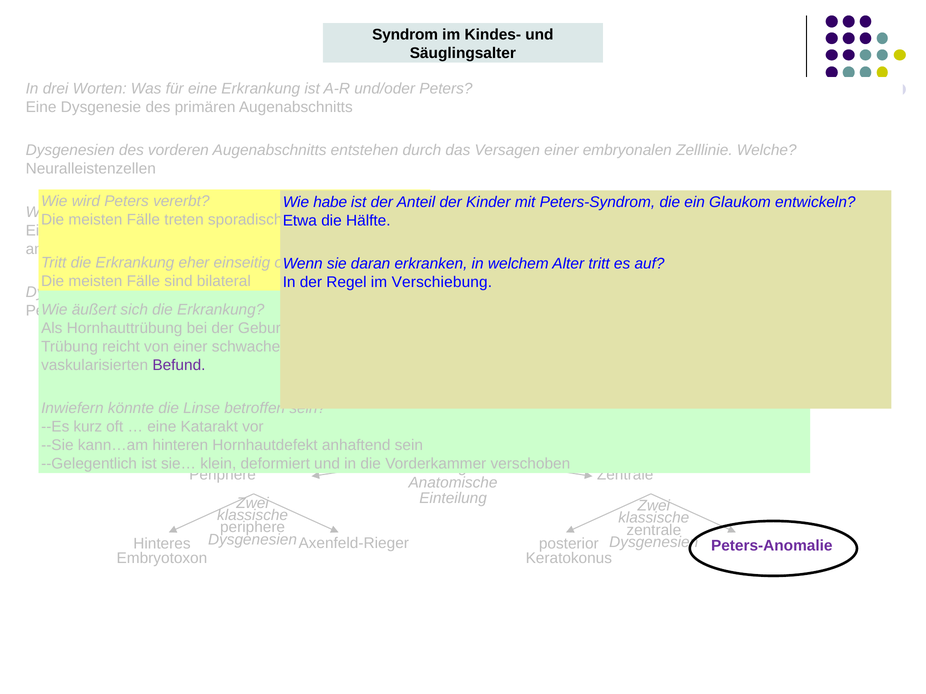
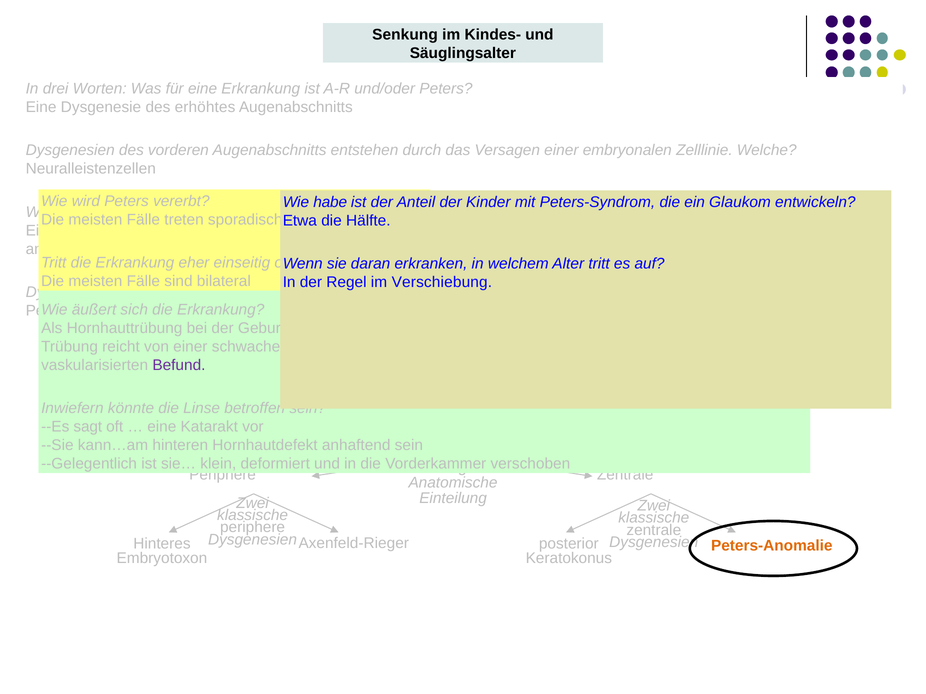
Syndrom: Syndrom -> Senkung (405, 35)
primären: primären -> erhöhtes (205, 107)
kurz: kurz -> sagt (88, 427)
Peters-Anomalie colour: purple -> orange (772, 546)
